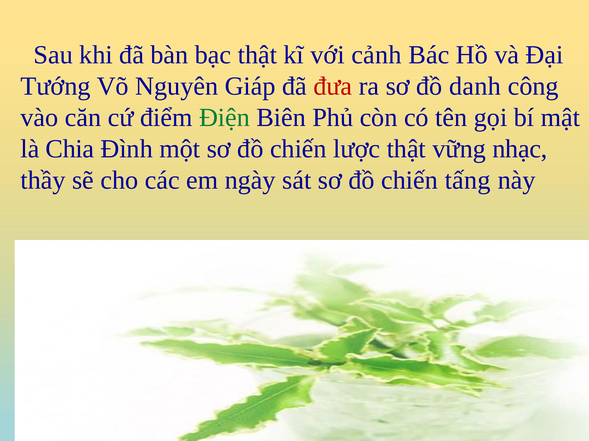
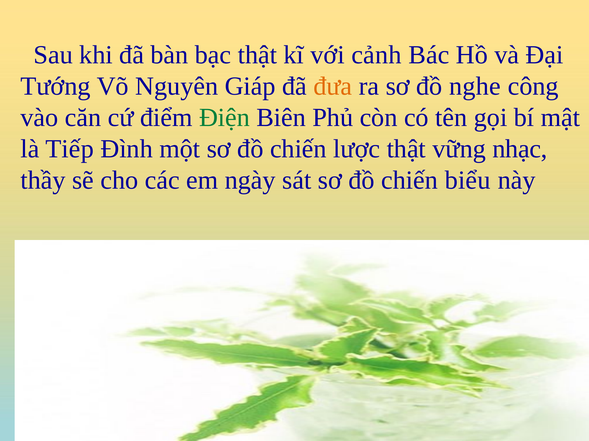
đưa colour: red -> orange (333, 86)
danh: danh -> nghe (475, 86)
Chia: Chia -> Tiếp (70, 149)
tấng: tấng -> biểu (468, 180)
